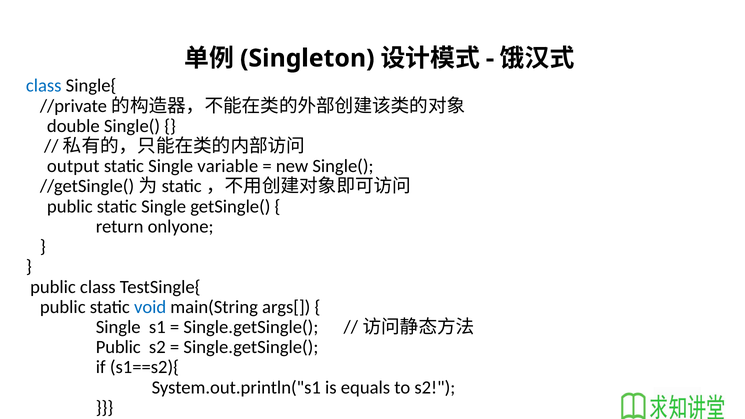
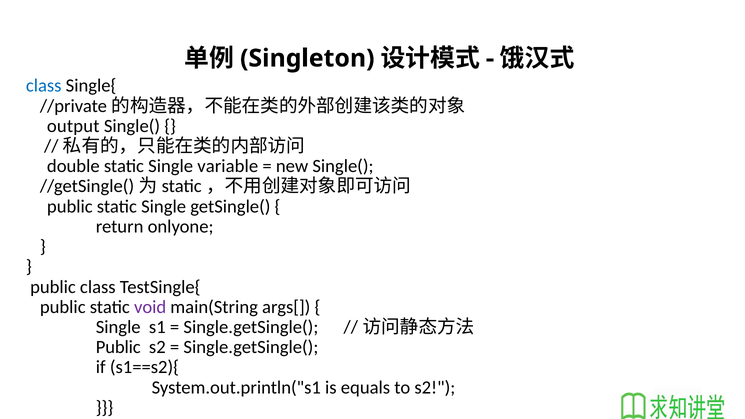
double: double -> output (73, 126)
output: output -> double (73, 166)
void colour: blue -> purple (150, 307)
